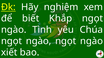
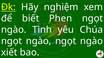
Khắp: Khắp -> Phen (61, 18)
